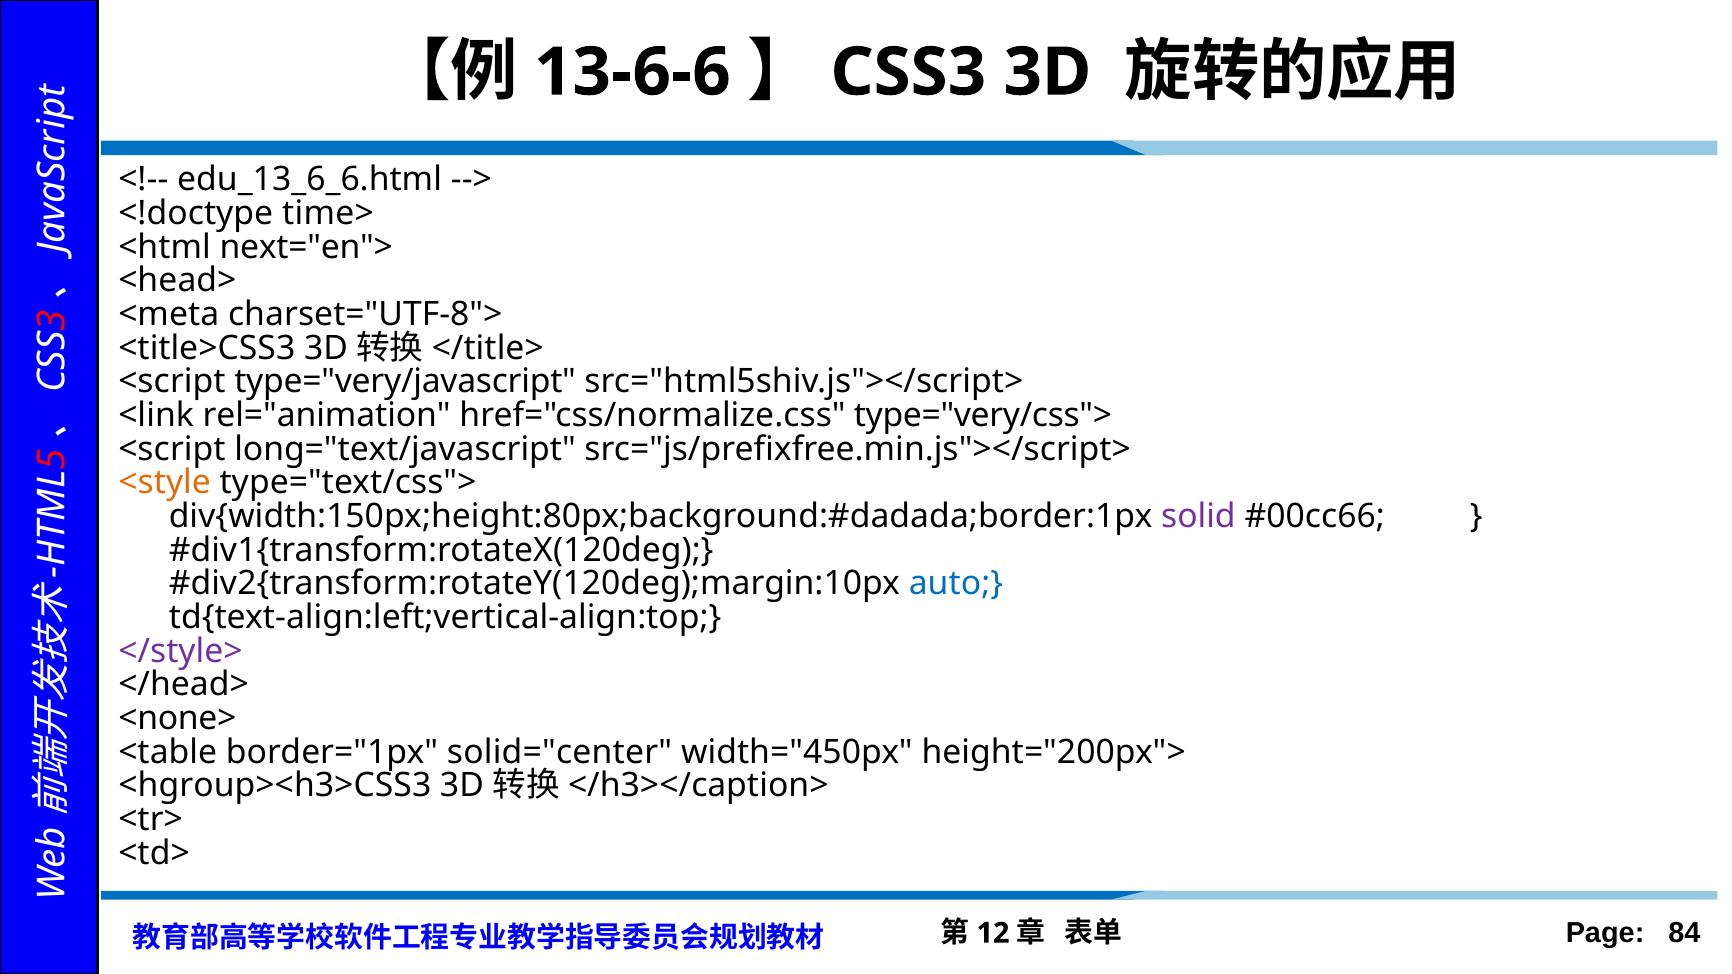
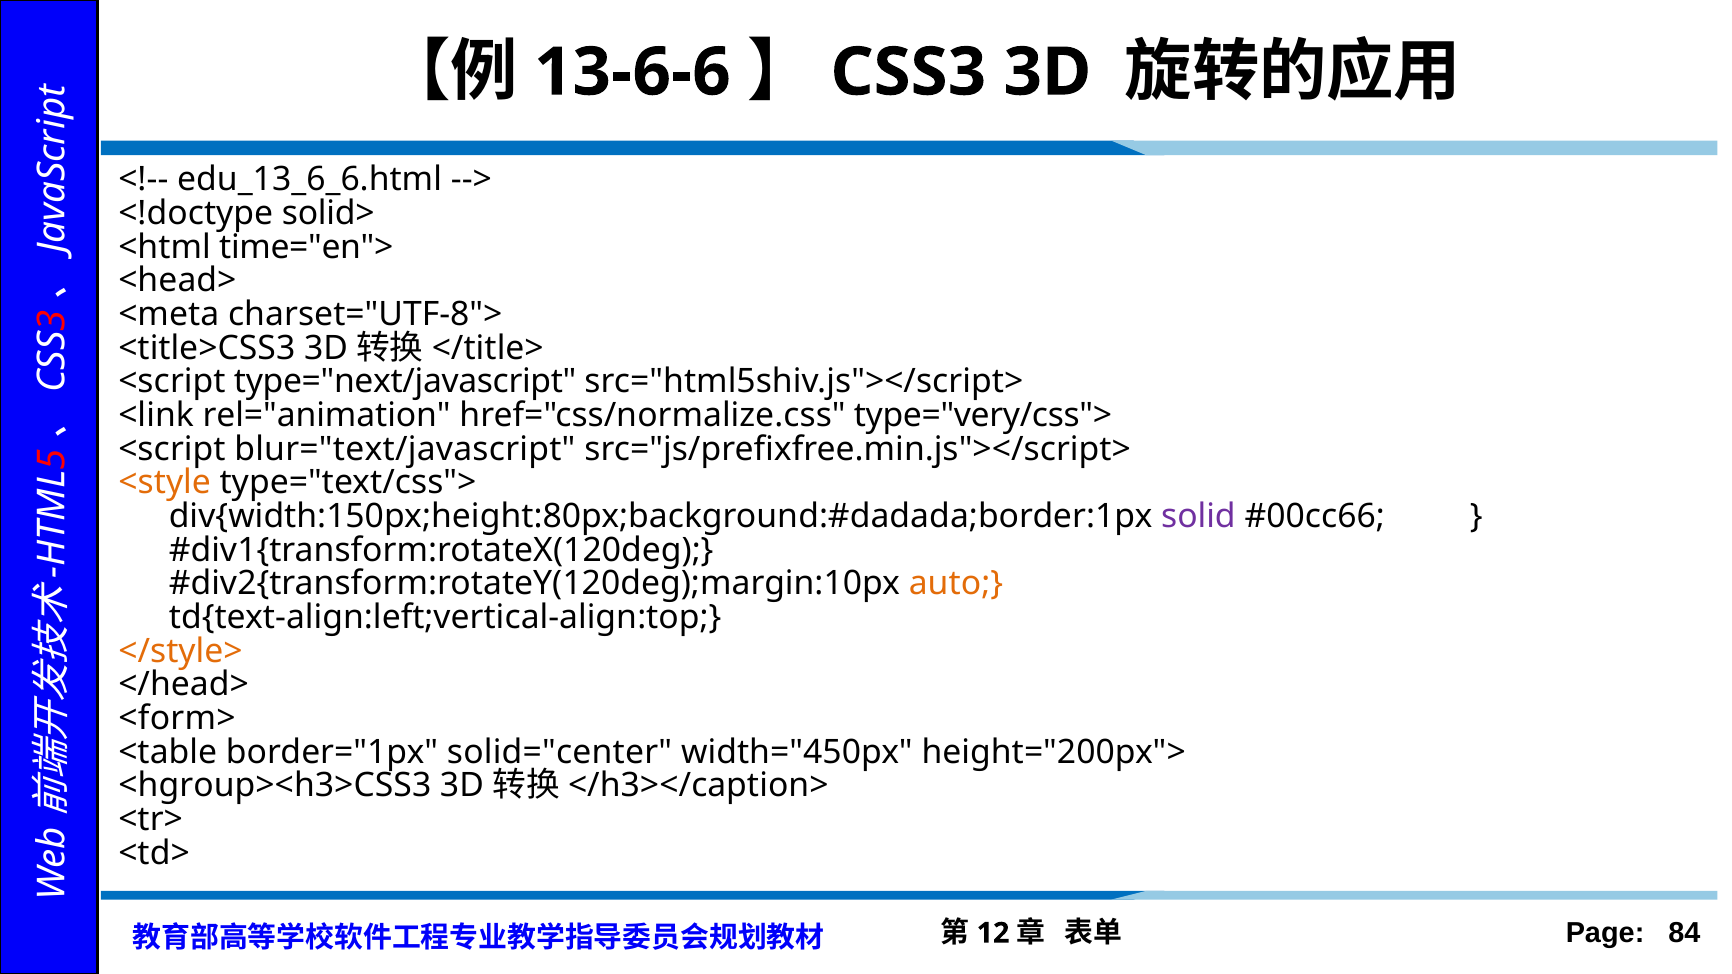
time>: time> -> solid> (328, 213)
next="en">: next="en"> -> time="en"> (306, 247)
type="very/javascript: type="very/javascript -> type="next/javascript (405, 382)
long="text/javascript: long="text/javascript -> blur="text/javascript (405, 449)
auto colour: blue -> orange (956, 584)
</style> colour: purple -> orange (180, 651)
<none>: <none> -> <form> (177, 719)
